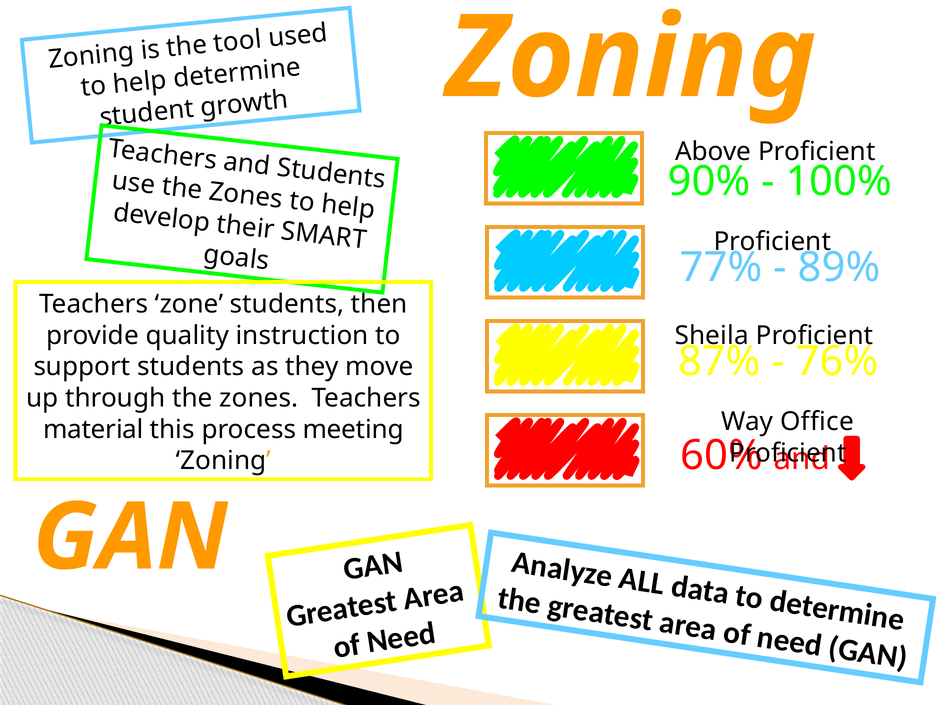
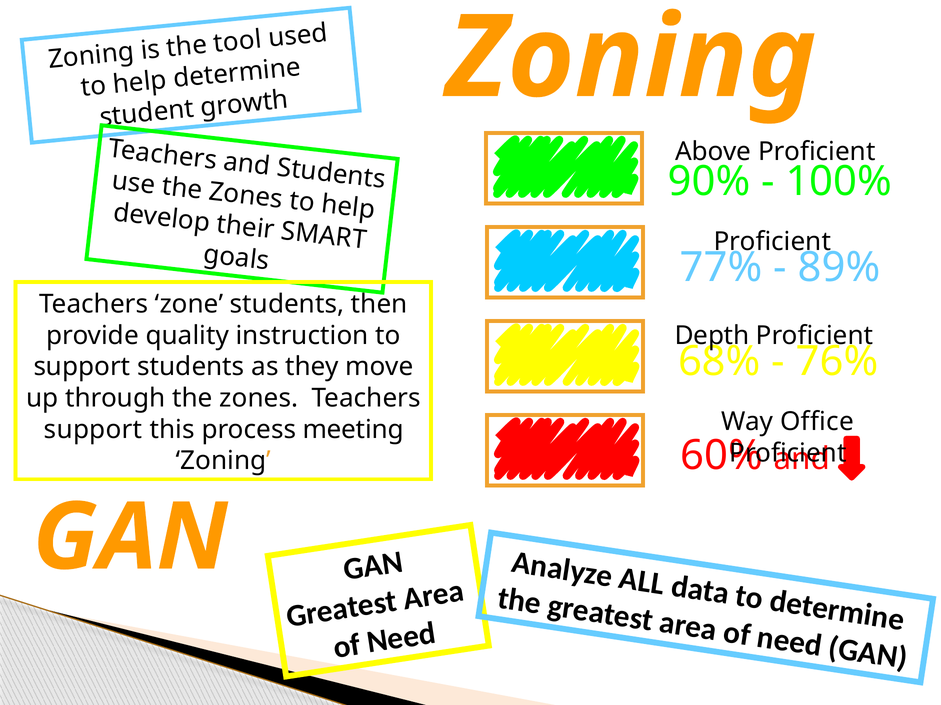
Sheila: Sheila -> Depth (712, 336)
87%: 87% -> 68% (719, 362)
material: material -> support (93, 430)
